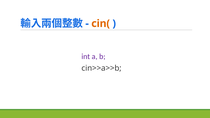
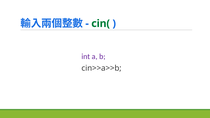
cin( colour: orange -> green (101, 24)
